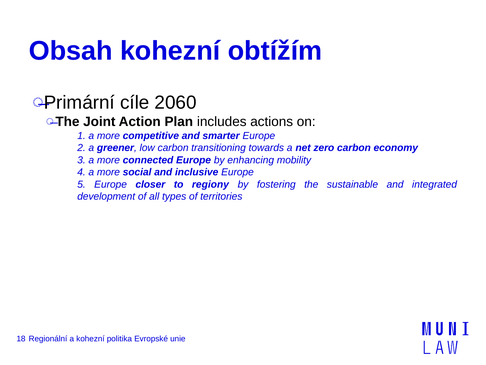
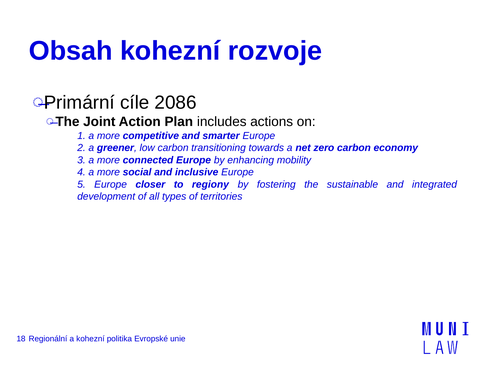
obtížím: obtížím -> rozvoje (275, 51)
2060: 2060 -> 2086 (176, 103)
